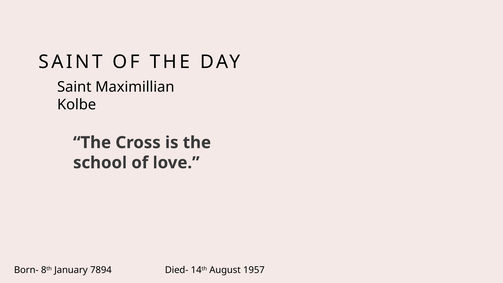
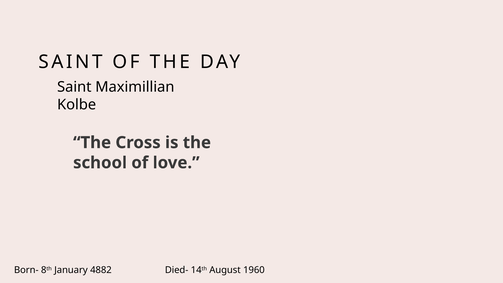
7894: 7894 -> 4882 (101, 270)
1957: 1957 -> 1960 (254, 270)
